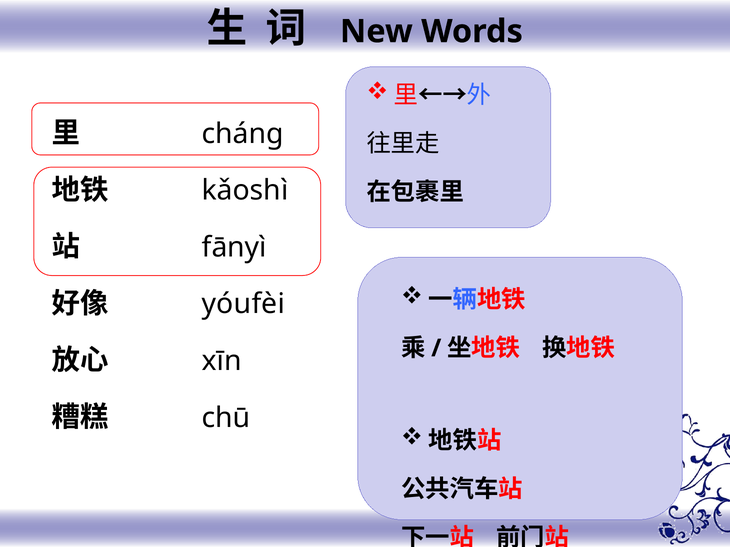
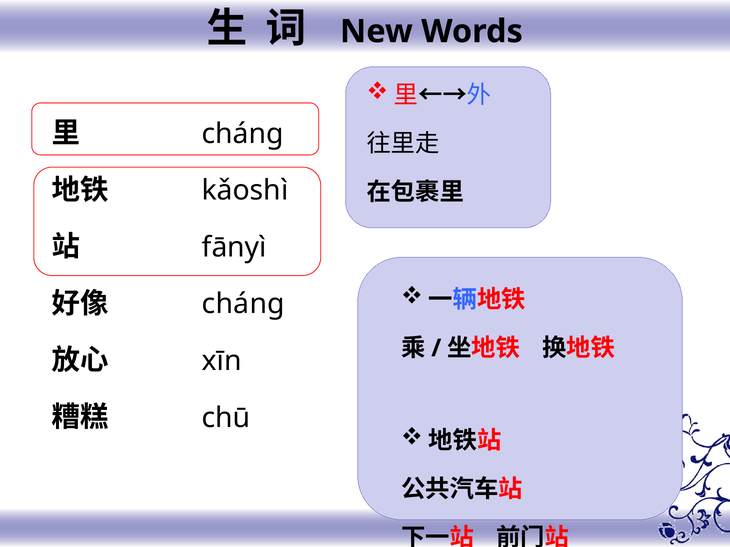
yóufèi: yóufèi -> chánɡ (243, 304)
